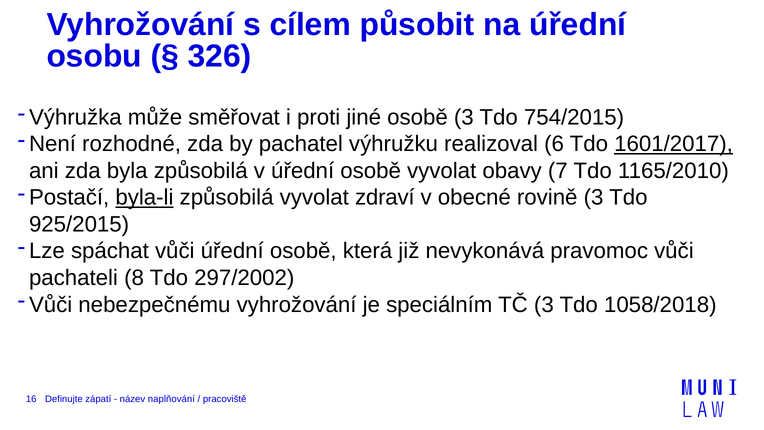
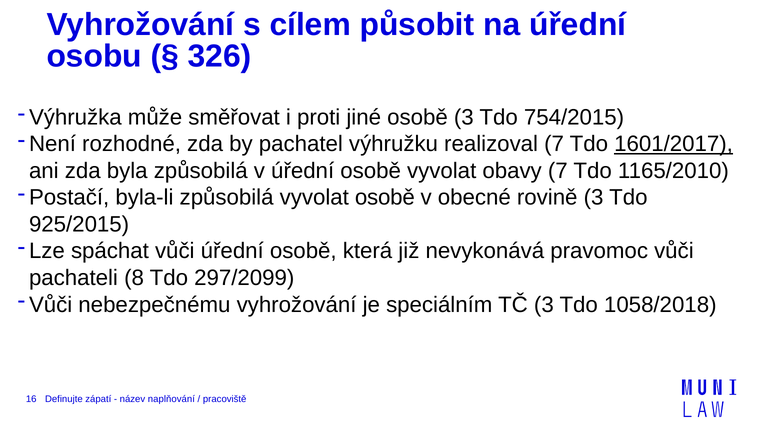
realizoval 6: 6 -> 7 (554, 144)
byla-li underline: present -> none (144, 197)
vyvolat zdraví: zdraví -> osobě (385, 197)
297/2002: 297/2002 -> 297/2099 (244, 278)
